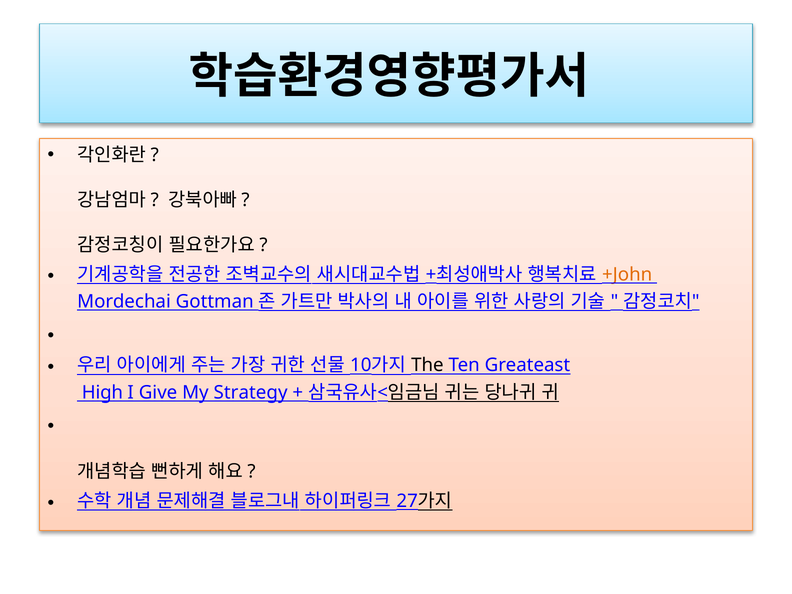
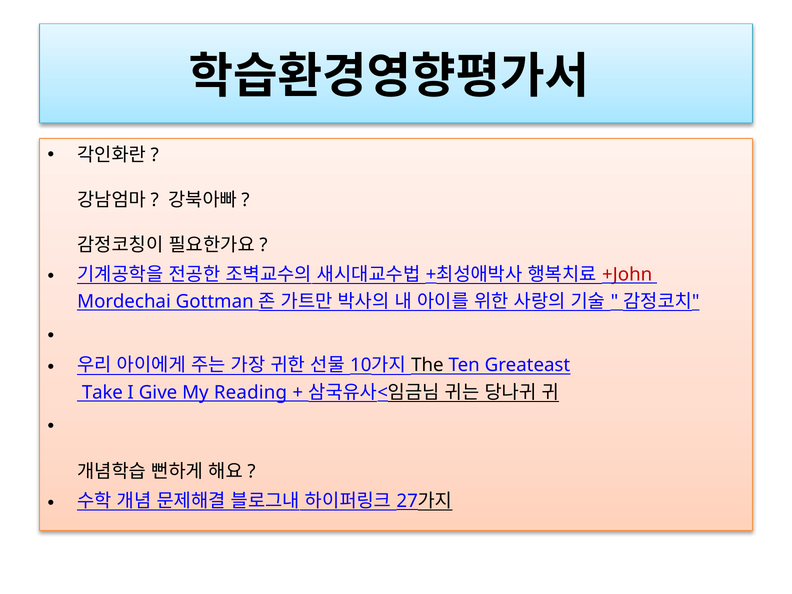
+John colour: orange -> red (627, 274)
High: High -> Take (102, 393)
Strategy: Strategy -> Reading (251, 393)
